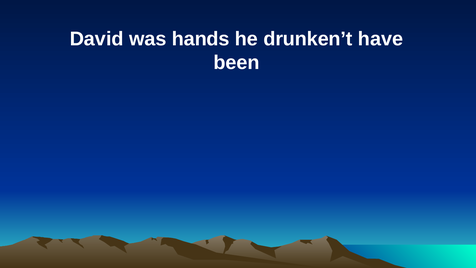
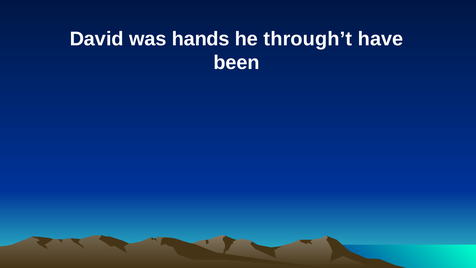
drunken’t: drunken’t -> through’t (308, 39)
